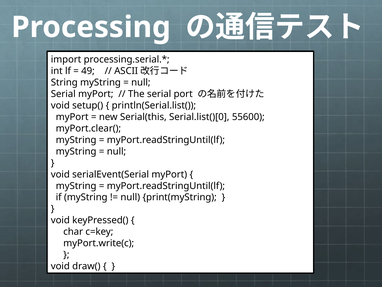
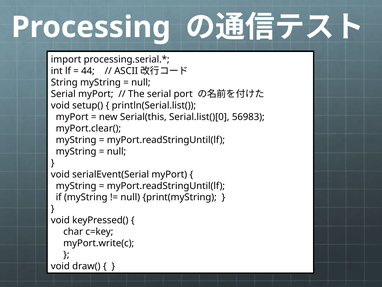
49: 49 -> 44 (88, 71)
55600: 55600 -> 56983 (248, 117)
